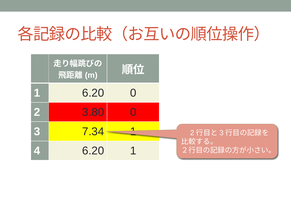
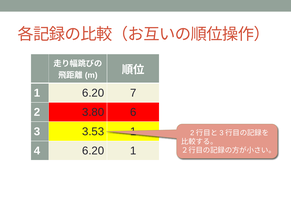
6.20 0: 0 -> 7 (133, 93)
3.80 0: 0 -> 6 (133, 112)
7.34: 7.34 -> 3.53 (93, 132)
